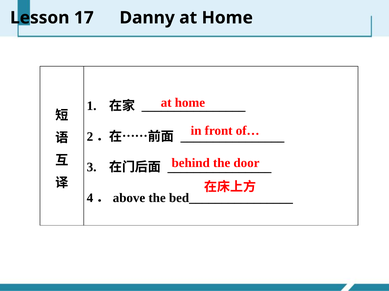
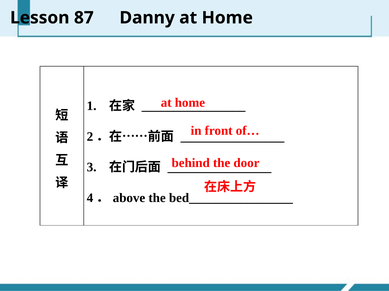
17: 17 -> 87 (84, 18)
